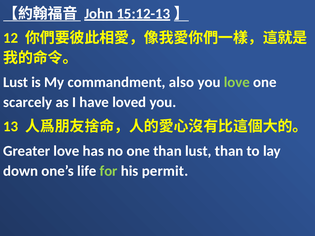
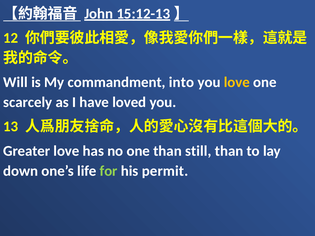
Lust: Lust -> Will (16, 82)
also: also -> into (182, 82)
love colour: light green -> yellow (237, 82)
than lust: lust -> still (198, 151)
